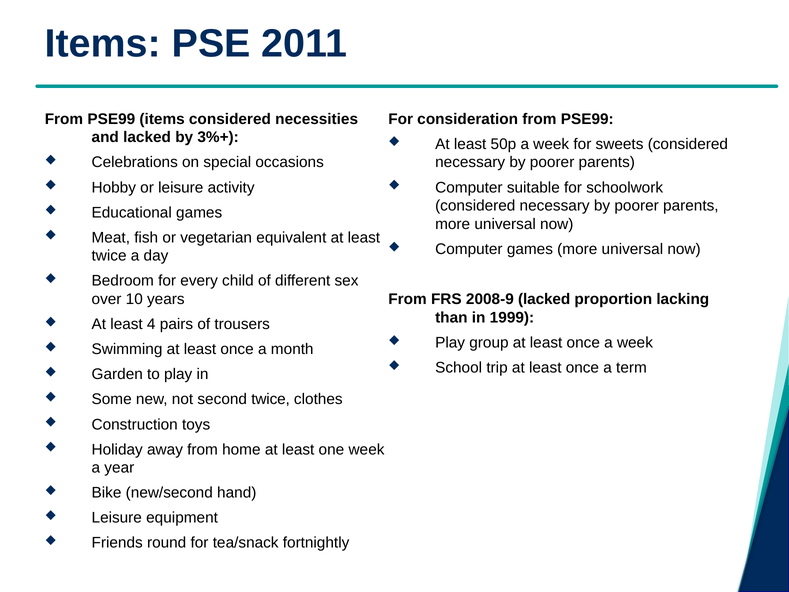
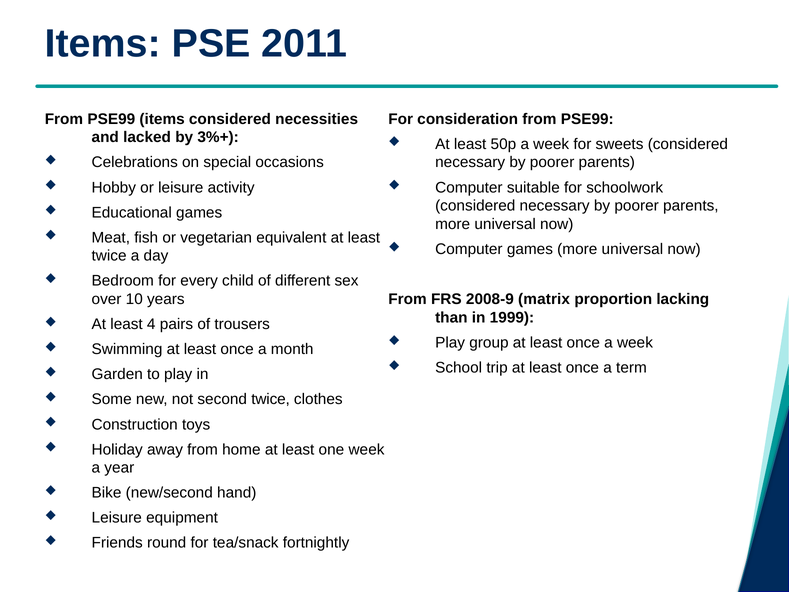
2008-9 lacked: lacked -> matrix (544, 299)
